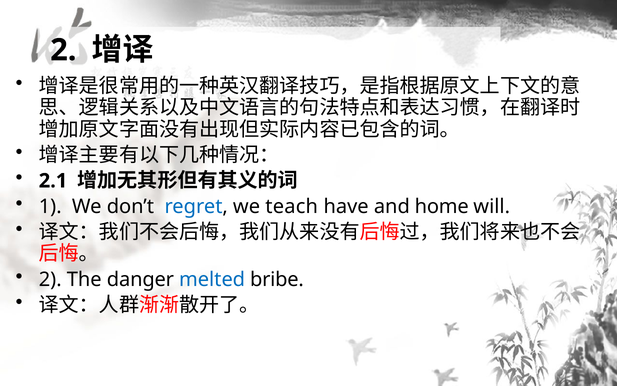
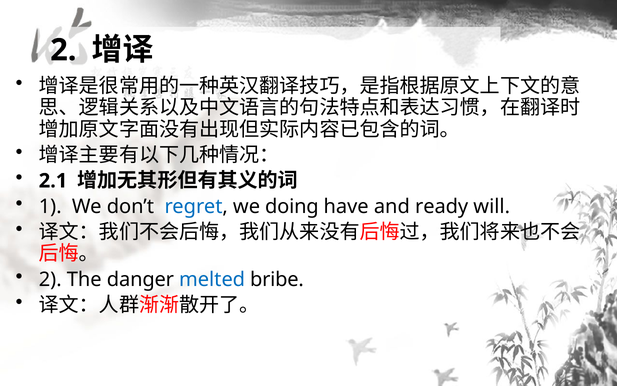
teach: teach -> doing (292, 206)
home: home -> ready (442, 206)
